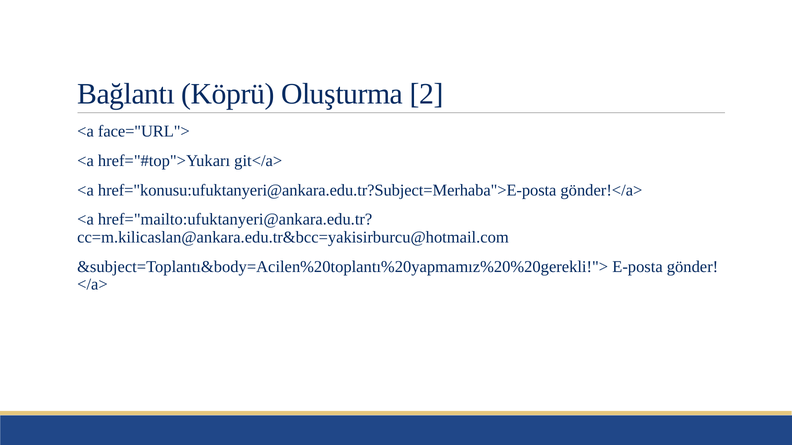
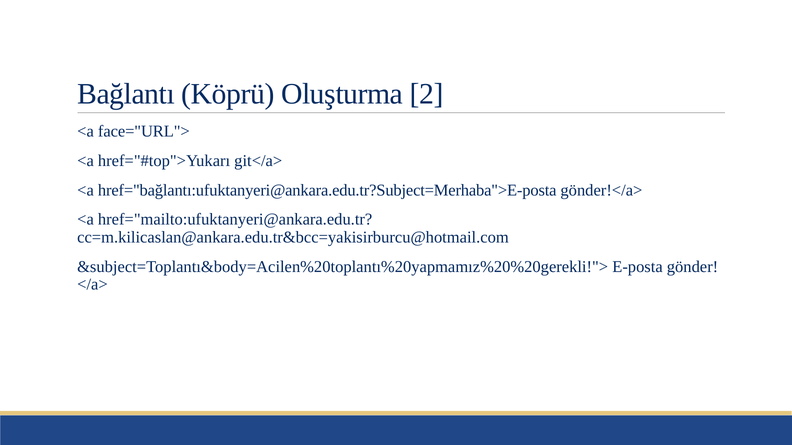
href="konusu:ufuktanyeri@ankara.edu.tr?Subject=Merhaba">E-posta: href="konusu:ufuktanyeri@ankara.edu.tr?Subject=Merhaba">E-posta -> href="bağlantı:ufuktanyeri@ankara.edu.tr?Subject=Merhaba">E-posta (327, 190)
